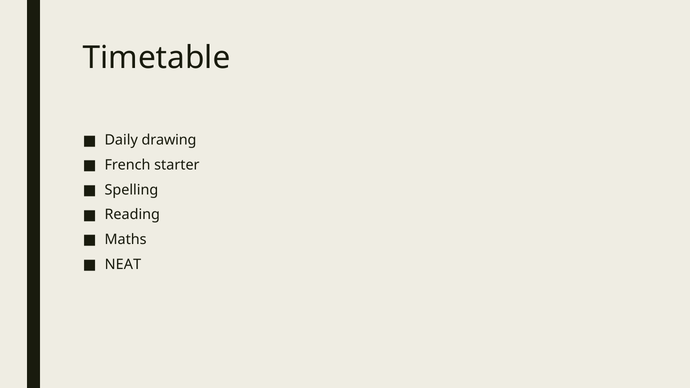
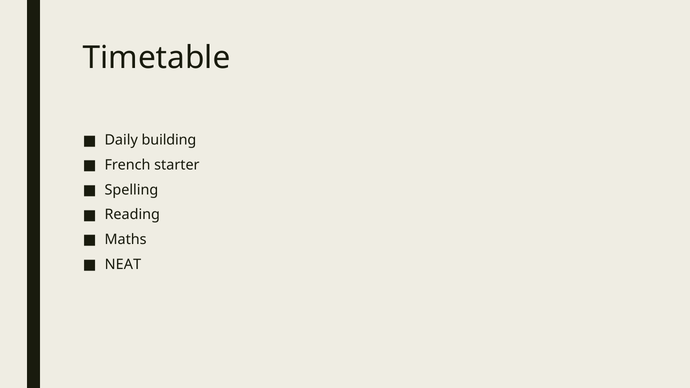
drawing: drawing -> building (169, 140)
